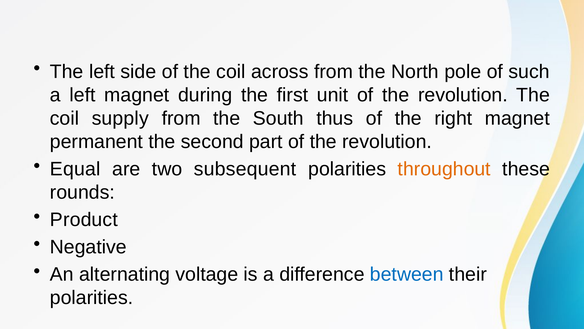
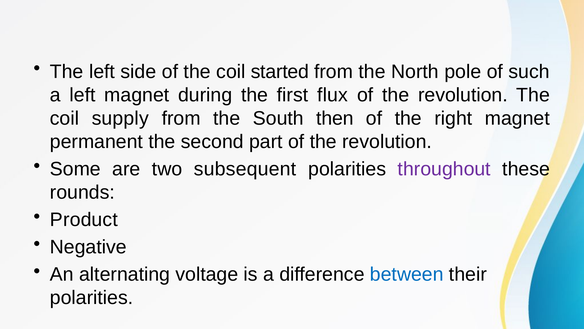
across: across -> started (280, 71)
unit: unit -> flux (333, 95)
thus: thus -> then (335, 118)
Equal: Equal -> Some (75, 169)
throughout colour: orange -> purple (444, 169)
